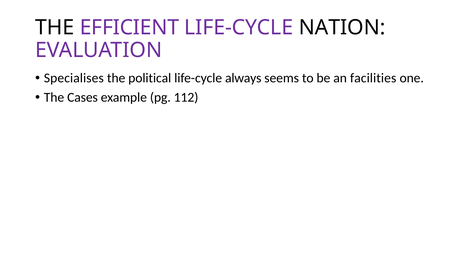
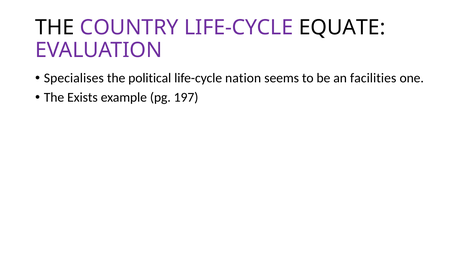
EFFICIENT: EFFICIENT -> COUNTRY (129, 27)
NATION: NATION -> EQUATE (342, 27)
always: always -> nation (243, 78)
Cases: Cases -> Exists (82, 97)
112: 112 -> 197 (186, 97)
